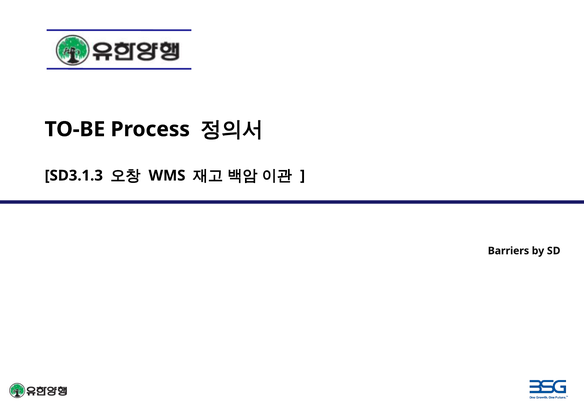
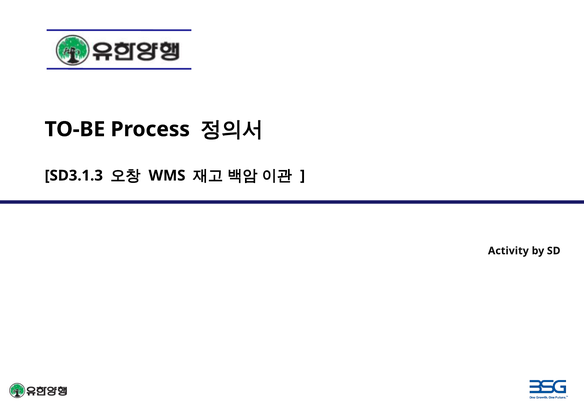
Barriers: Barriers -> Activity (508, 251)
